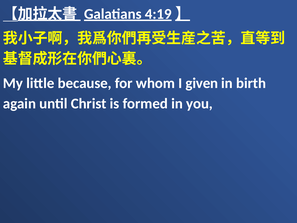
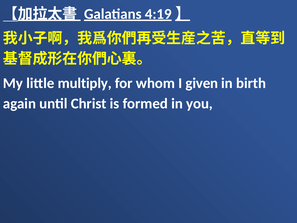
because: because -> multiply (85, 83)
